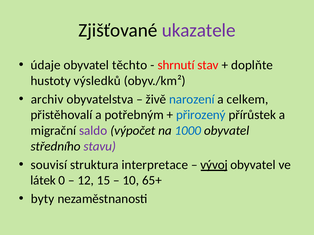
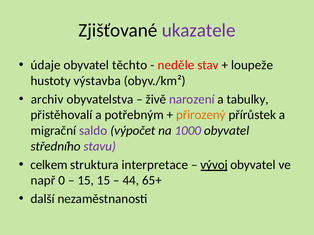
shrnutí: shrnutí -> neděle (176, 65)
doplňte: doplňte -> loupeže (252, 65)
výsledků: výsledků -> výstavba (97, 81)
narození colour: blue -> purple (192, 99)
celkem: celkem -> tabulky (248, 99)
přirozený colour: blue -> orange (201, 115)
1000 colour: blue -> purple (188, 131)
souvisí: souvisí -> celkem (49, 165)
látek: látek -> např (43, 181)
12: 12 -> 15 (86, 181)
10: 10 -> 44 (131, 181)
byty: byty -> další (43, 199)
